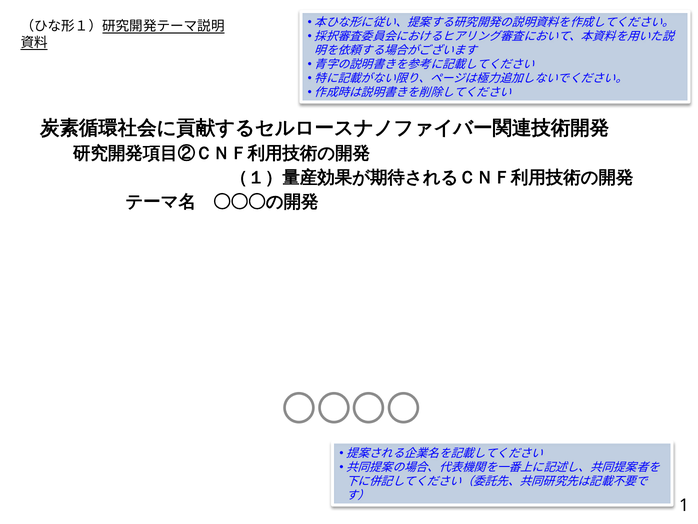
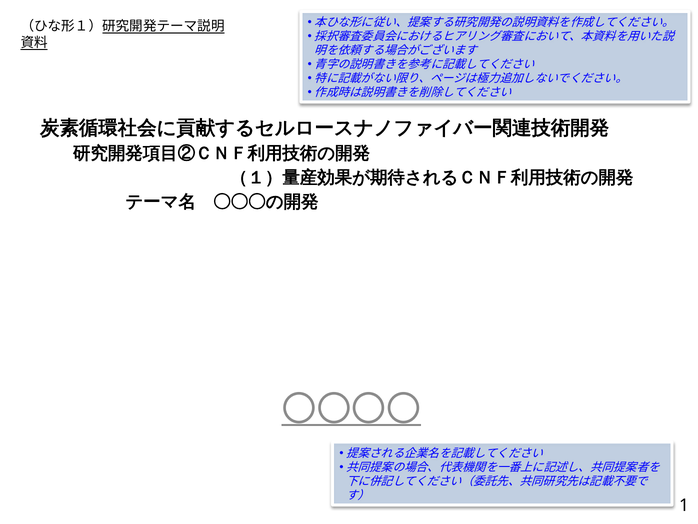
〇〇〇〇 underline: none -> present (351, 410)
